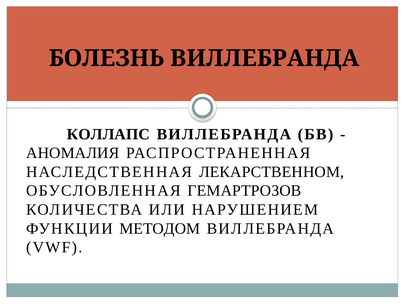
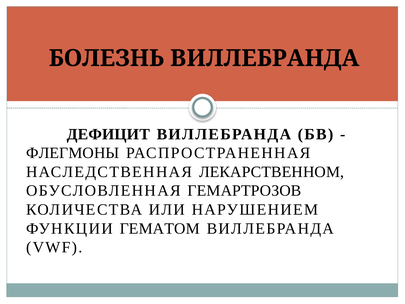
КОЛЛАПС: КОЛЛАПС -> ДЕФИЦИТ (108, 134)
АНОМАЛИЯ: АНОМАЛИЯ -> ФЛЕГМОНЫ (73, 153)
МЕТОДОМ: МЕТОДОМ -> ГЕМАТОМ (160, 228)
